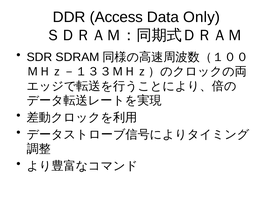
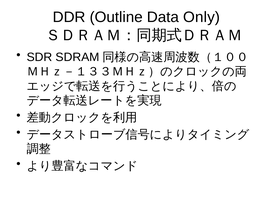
Access: Access -> Outline (116, 17)
